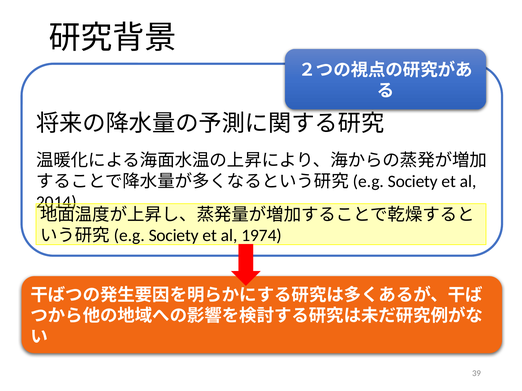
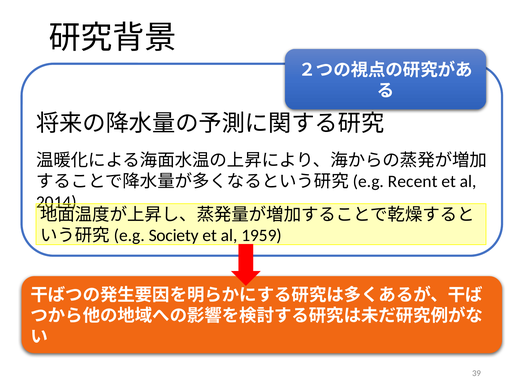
Society: Society -> Recent (413, 182)
1974: 1974 -> 1959 (262, 236)
